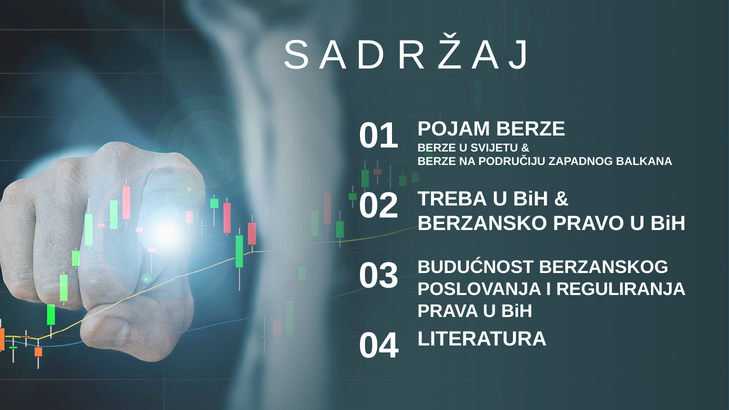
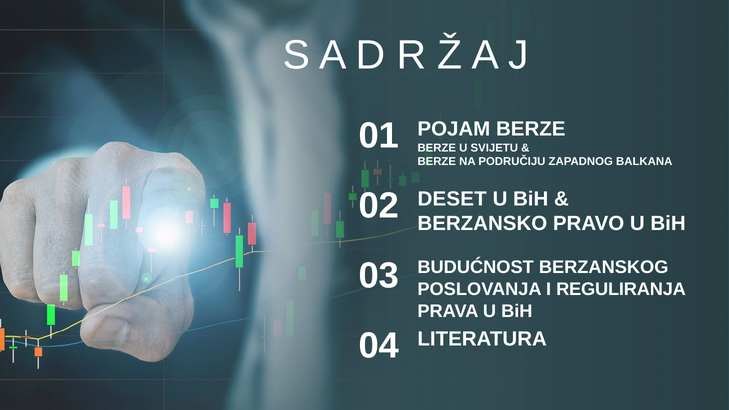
TREBA: TREBA -> DESET (452, 199)
